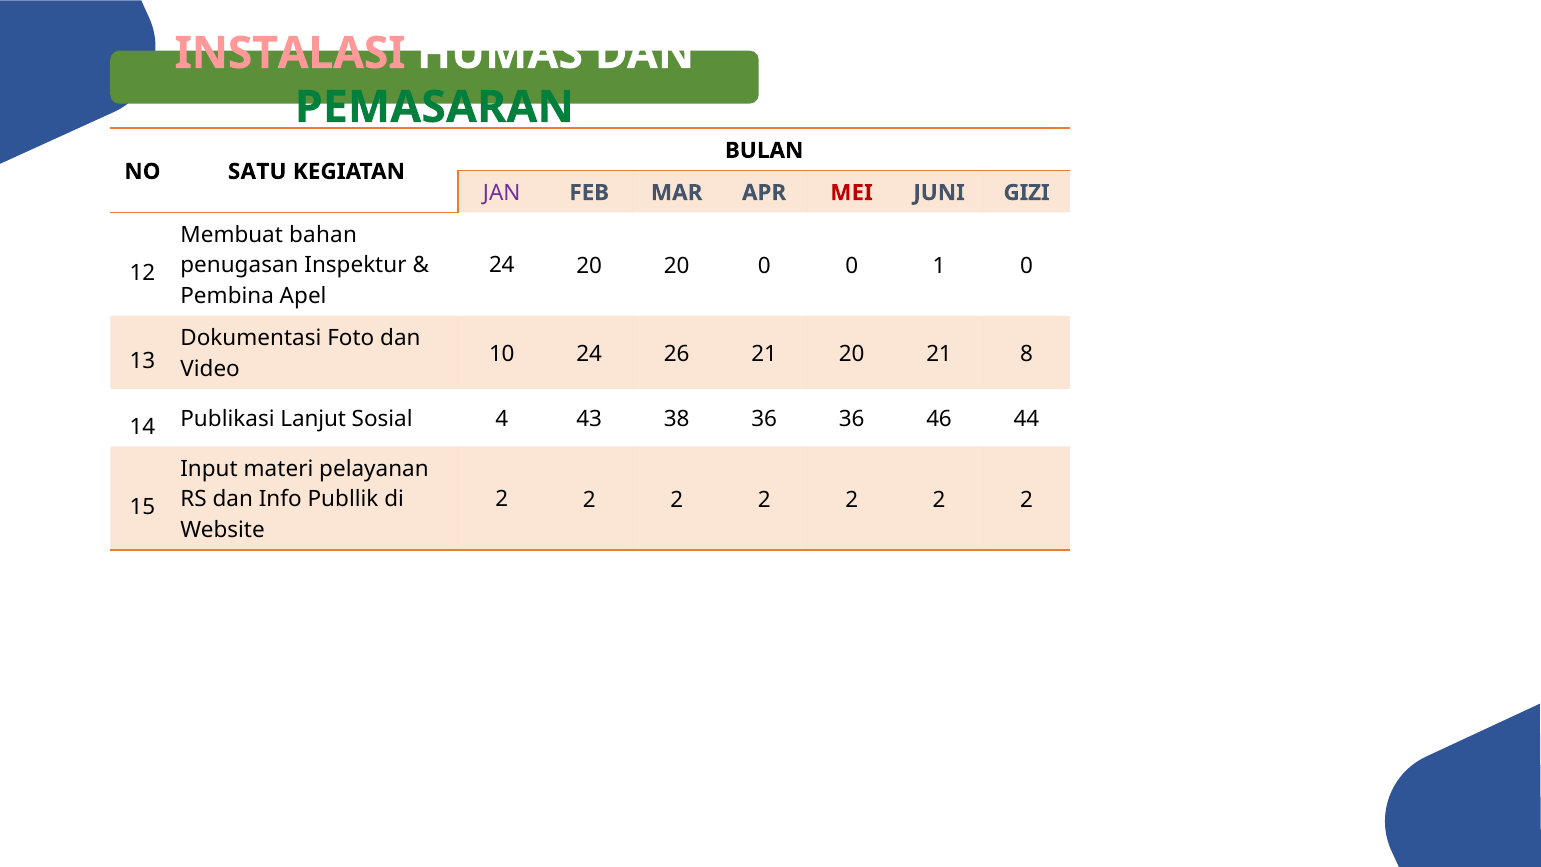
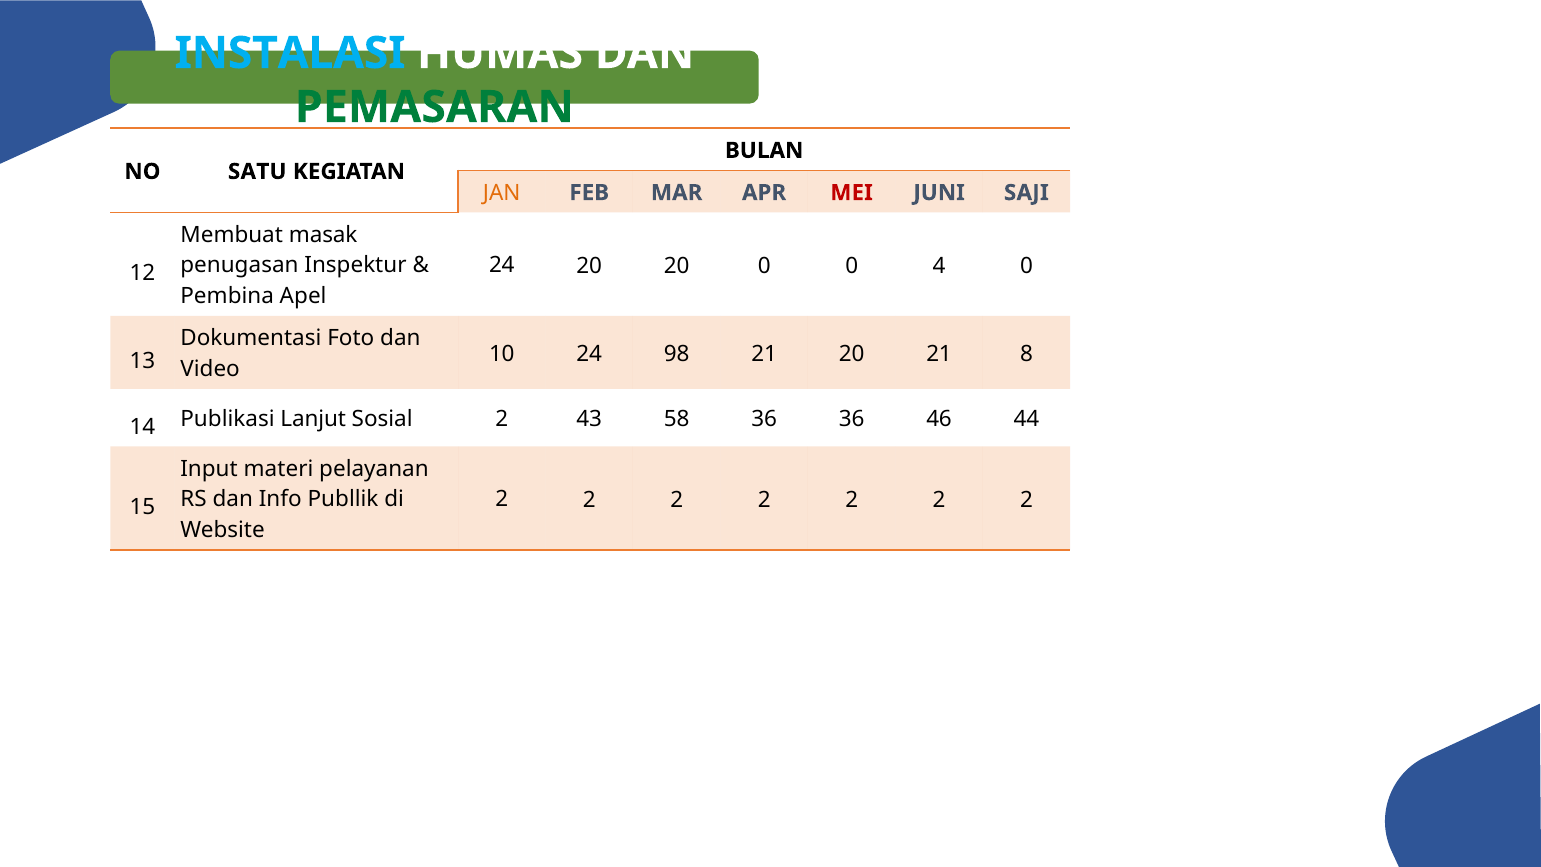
INSTALASI colour: pink -> light blue (290, 53)
JAN colour: purple -> orange (502, 193)
GIZI: GIZI -> SAJI (1026, 193)
bahan: bahan -> masak (323, 235)
1: 1 -> 4 (939, 266)
26: 26 -> 98 (677, 354)
Sosial 4: 4 -> 2 (502, 419)
38: 38 -> 58 (677, 419)
